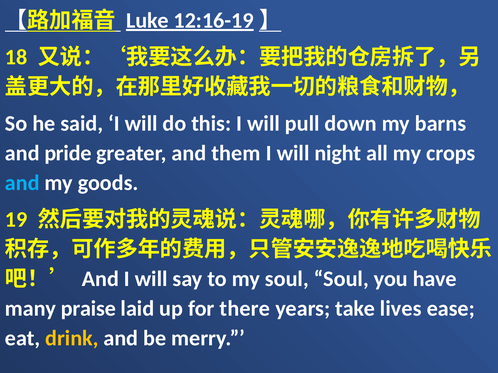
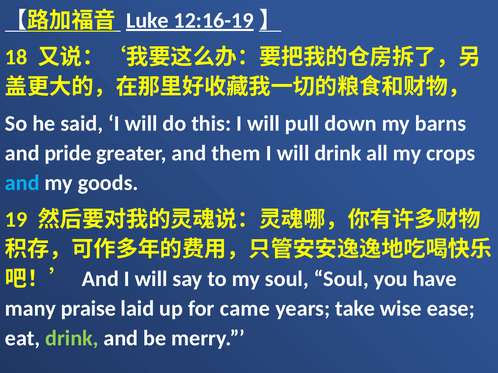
will night: night -> drink (338, 153)
there: there -> came (245, 309)
lives: lives -> wise (401, 309)
drink colour: yellow -> light green (72, 339)
